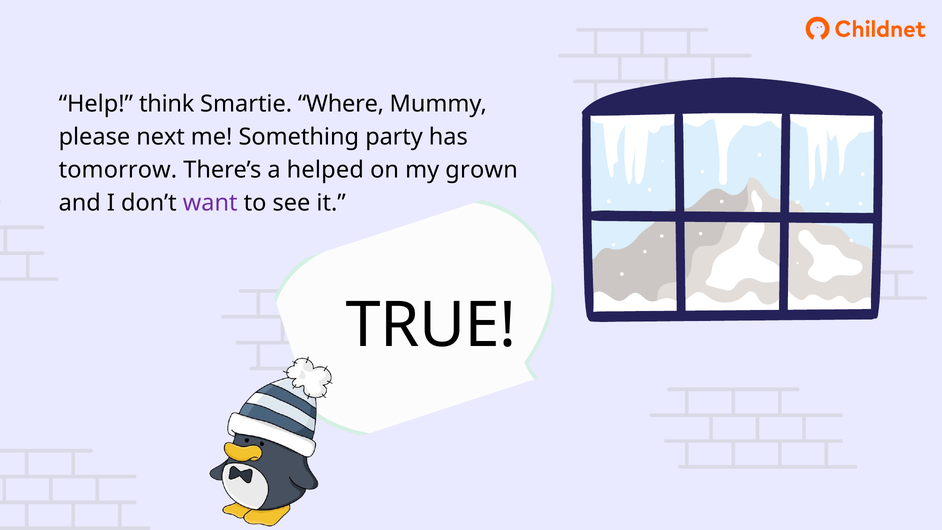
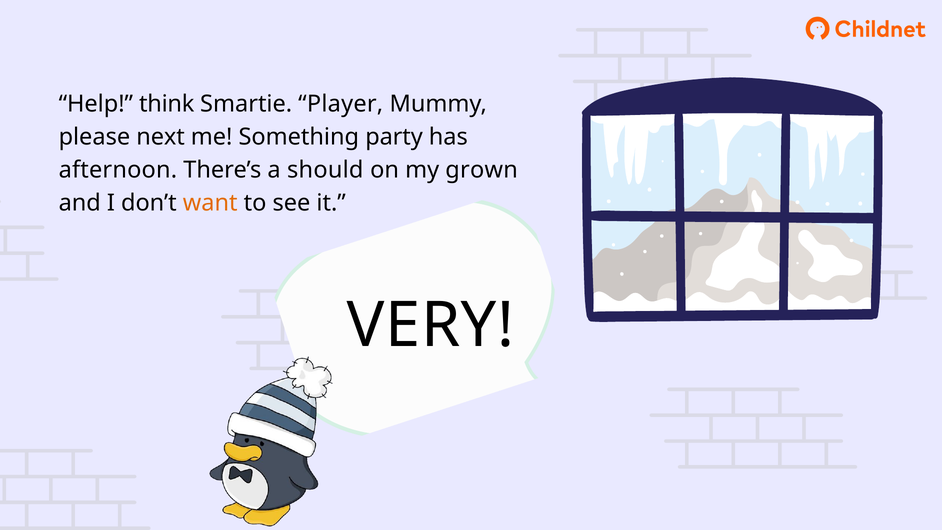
Where: Where -> Player (341, 104)
tomorrow: tomorrow -> afternoon (118, 170)
helped: helped -> should (325, 170)
want colour: purple -> orange (210, 203)
TRUE: TRUE -> VERY (431, 325)
